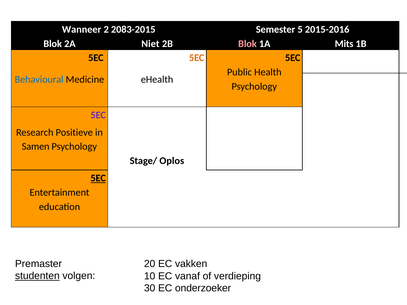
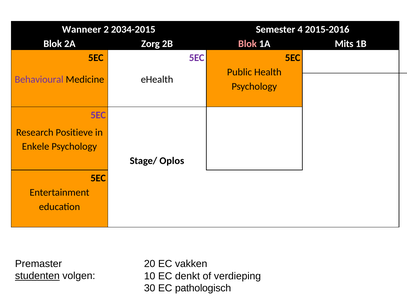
2083-2015: 2083-2015 -> 2034-2015 (133, 29)
5: 5 -> 4 (300, 29)
Niet: Niet -> Zorg (151, 44)
5EC colour: orange -> purple (197, 58)
Behavioural colour: blue -> purple (39, 79)
Samen: Samen -> Enkele (36, 147)
5EC underline: present -> none (98, 178)
vanaf: vanaf -> denkt (187, 276)
onderzoeker: onderzoeker -> pathologisch (203, 288)
